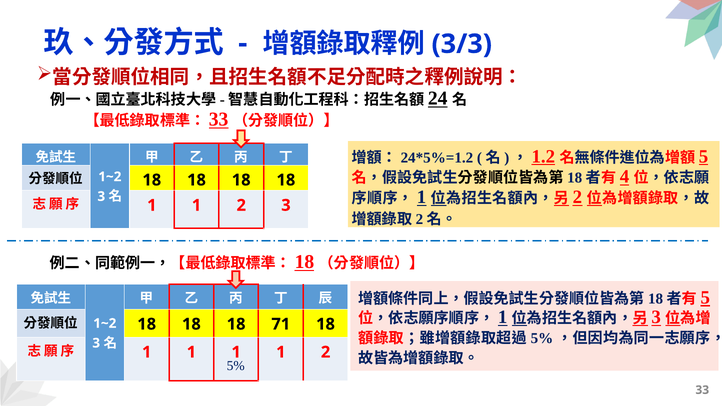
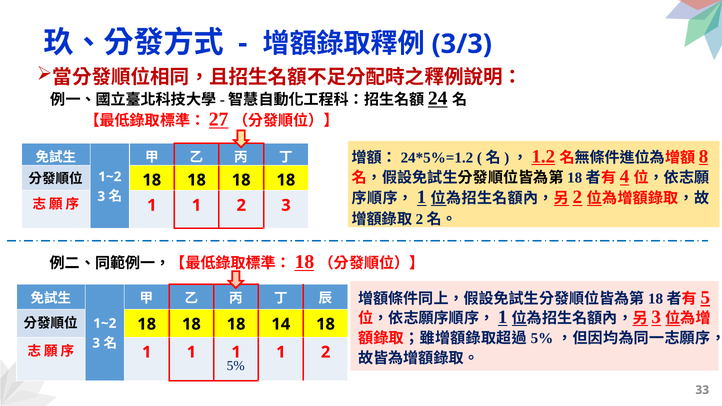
33: 33 -> 27 (219, 119)
5: 5 -> 8 (703, 156)
71: 71 -> 14 (281, 324)
